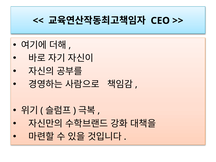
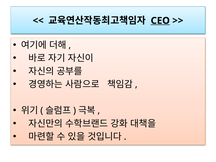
CEO underline: none -> present (160, 21)
